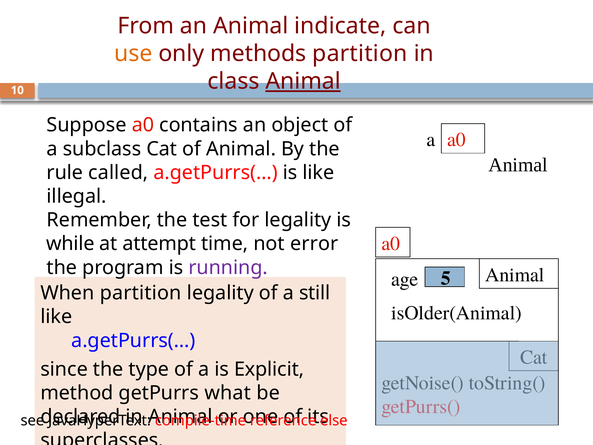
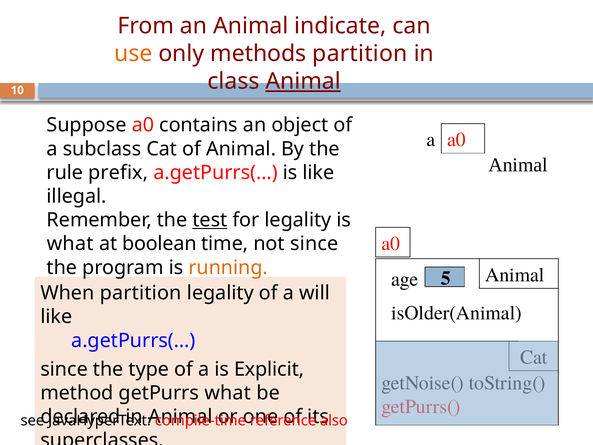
called: called -> prefix (118, 172)
test underline: none -> present (210, 220)
while: while -> what (70, 244)
attempt: attempt -> boolean (159, 244)
not error: error -> since (314, 244)
running colour: purple -> orange (228, 267)
still: still -> will (315, 293)
else: else -> also (334, 420)
